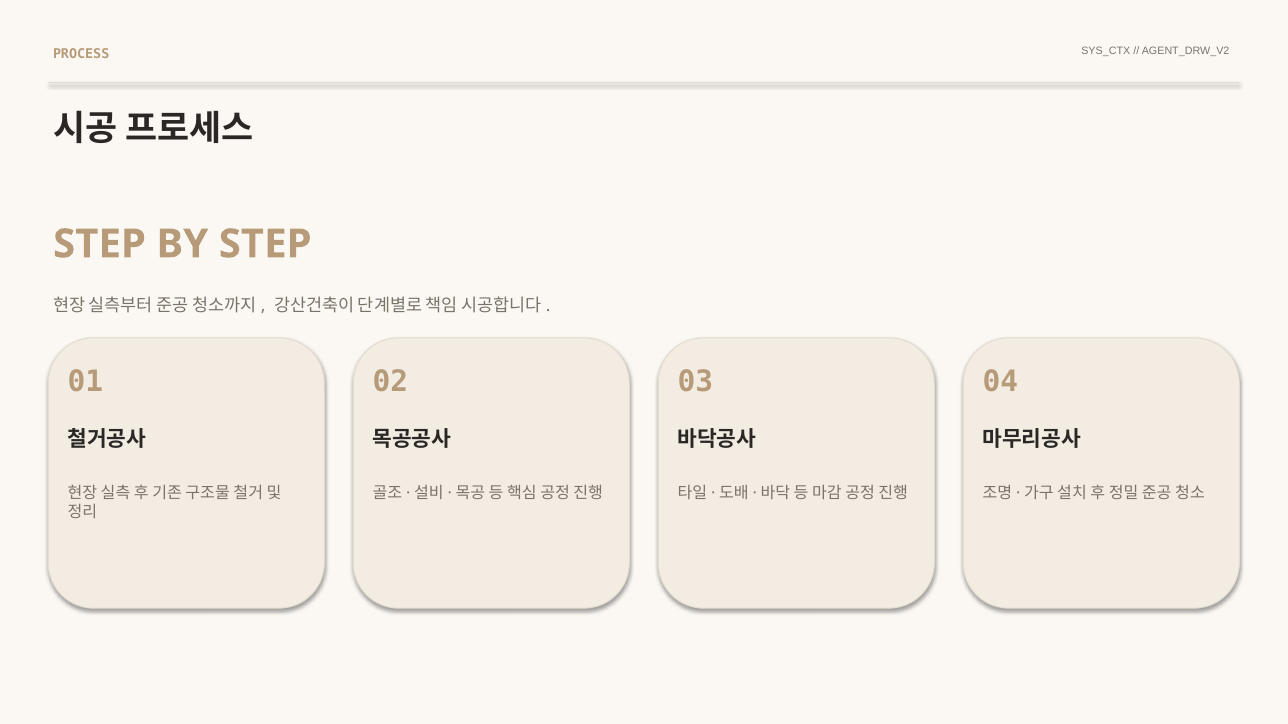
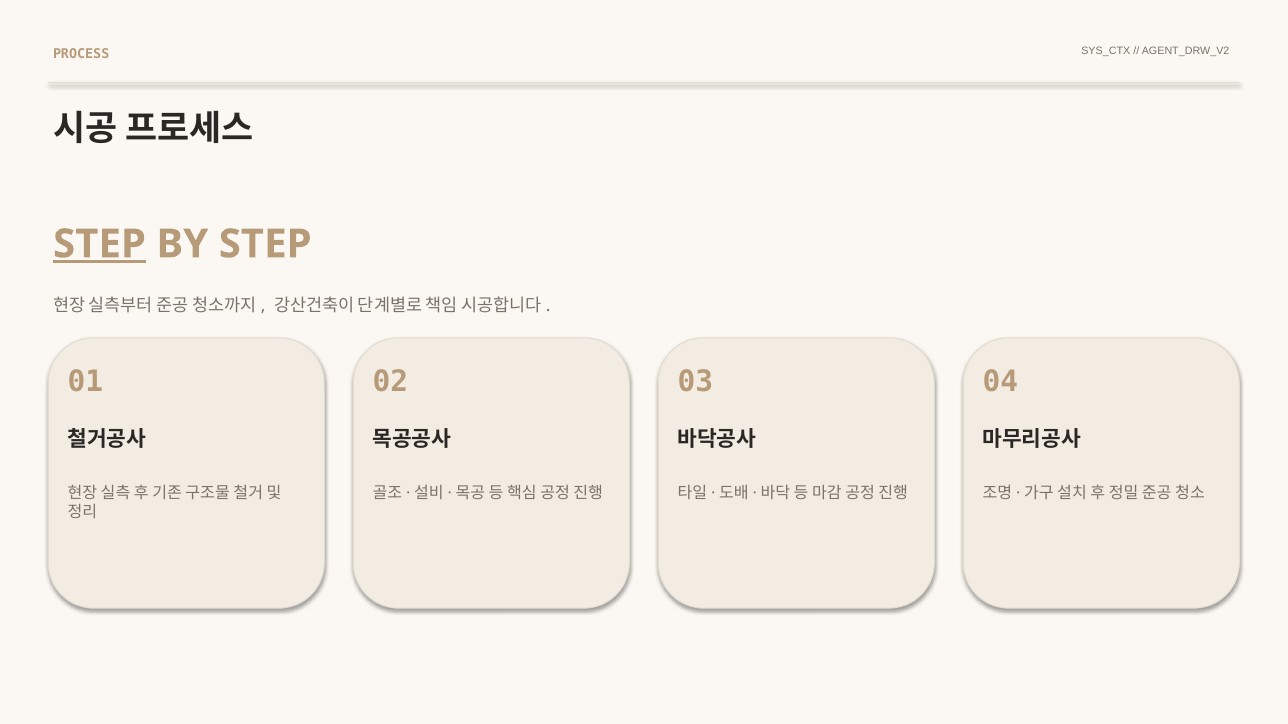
STEP underline: none -> present (100, 244)
